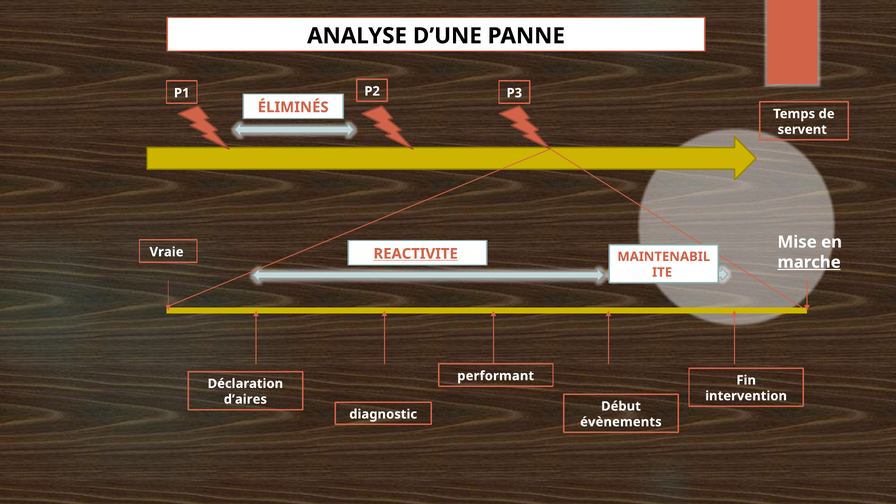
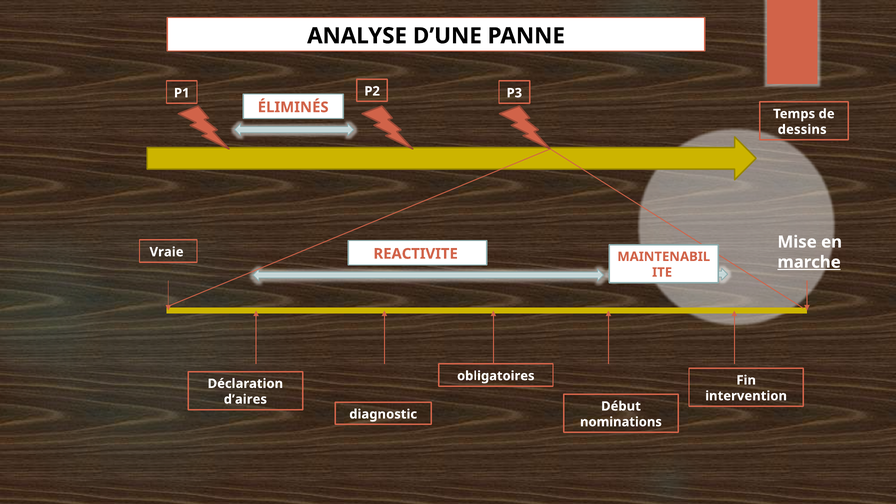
servent: servent -> dessins (802, 130)
REACTIVITE underline: present -> none (416, 254)
performant: performant -> obligatoires (496, 376)
évènements: évènements -> nominations (621, 422)
